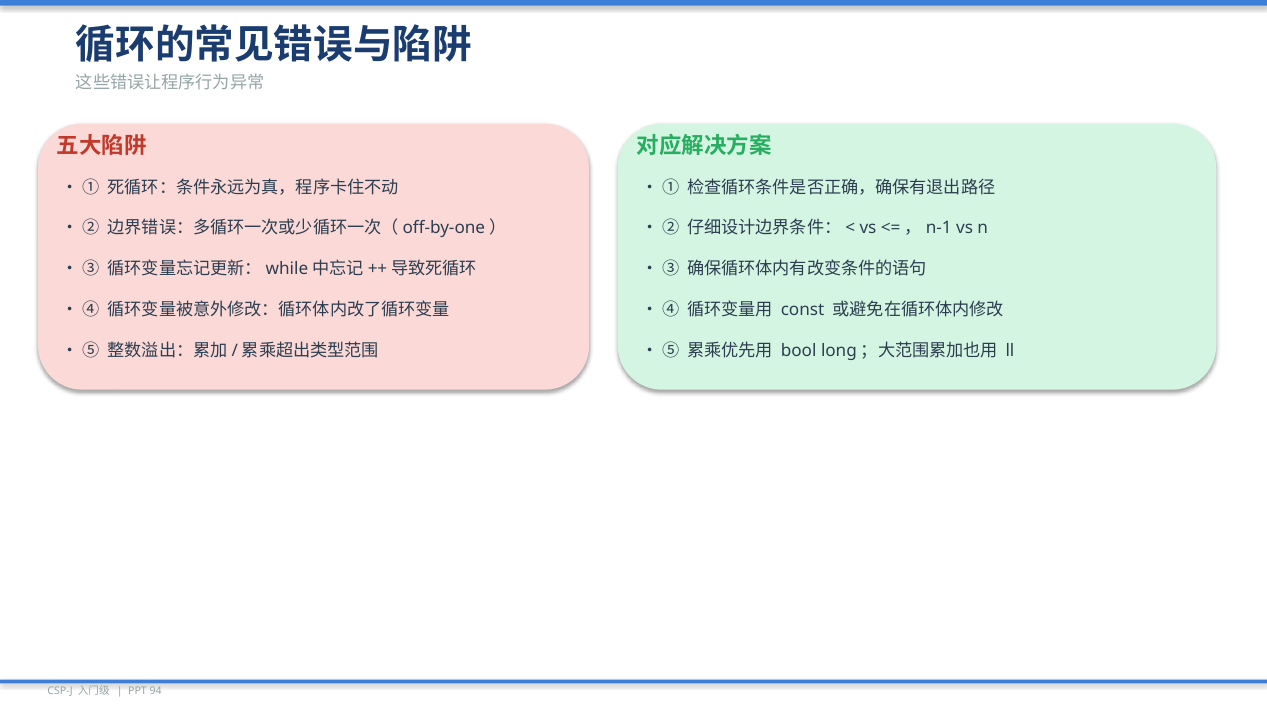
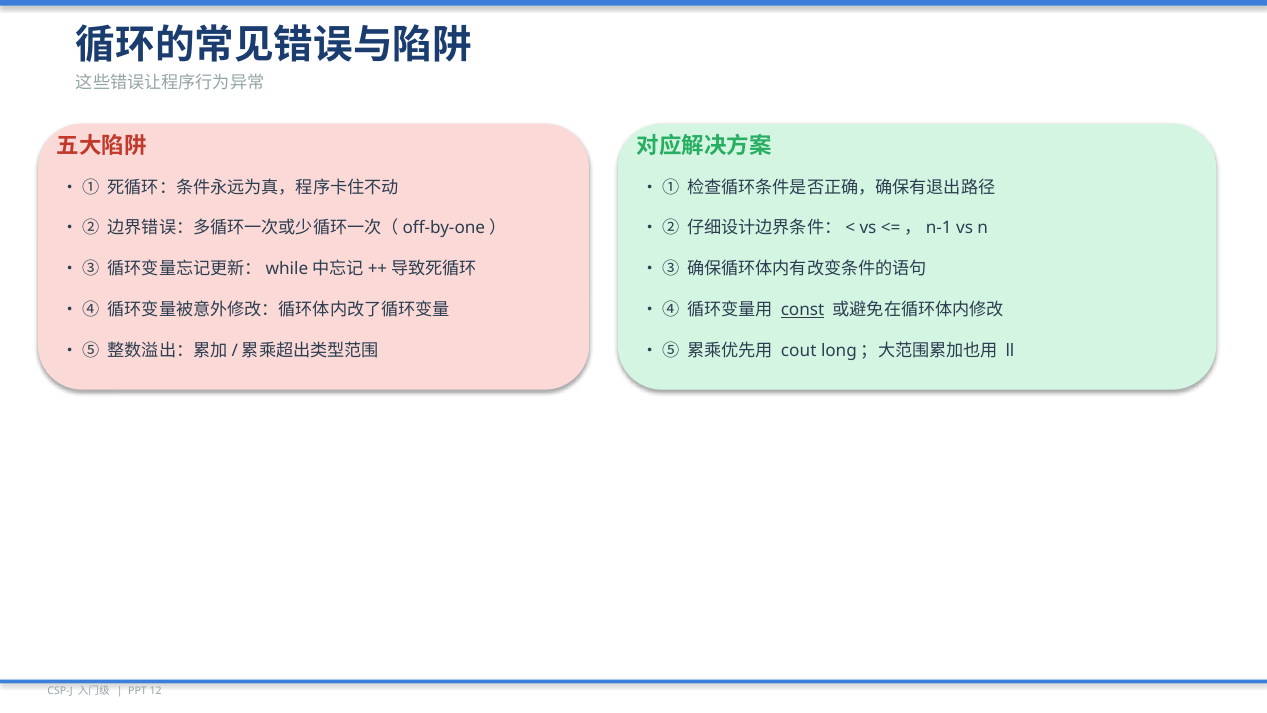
const underline: none -> present (803, 310)
bool: bool -> cout (799, 351)
94: 94 -> 12 (156, 691)
